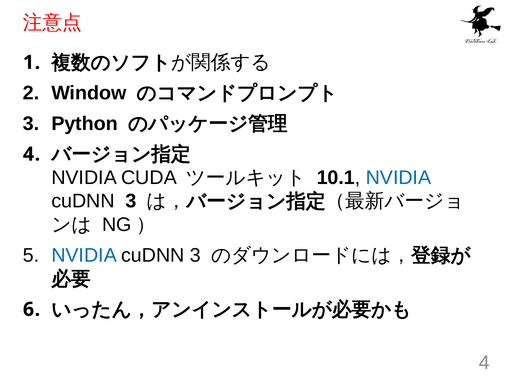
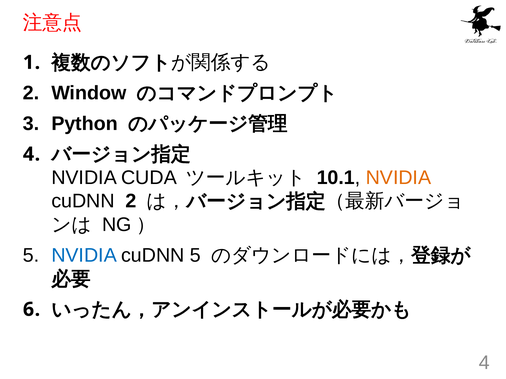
NVIDIA colour: blue -> orange (398, 178)
3: 3 -> 2 (131, 201)
3: 3 -> 5 (195, 256)
